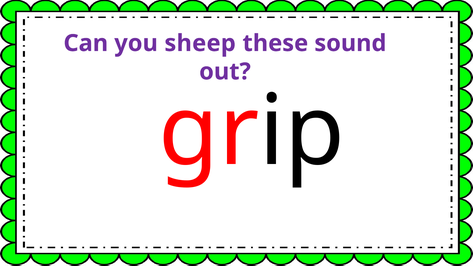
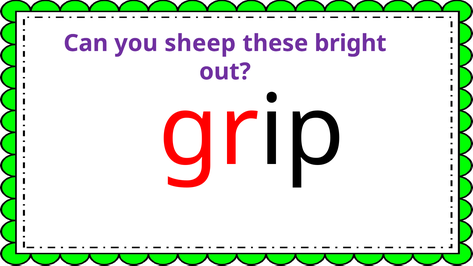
sound: sound -> bright (350, 43)
